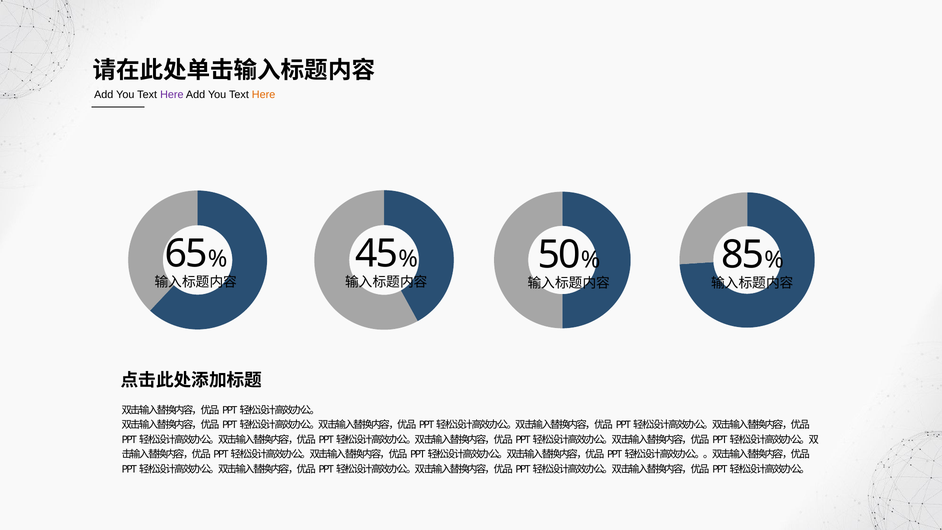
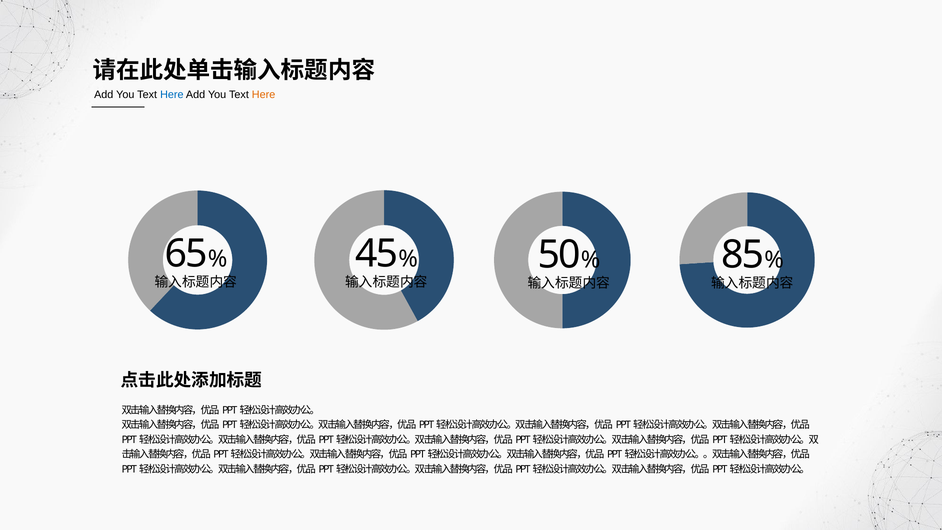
Here colour: purple -> blue (172, 95)
